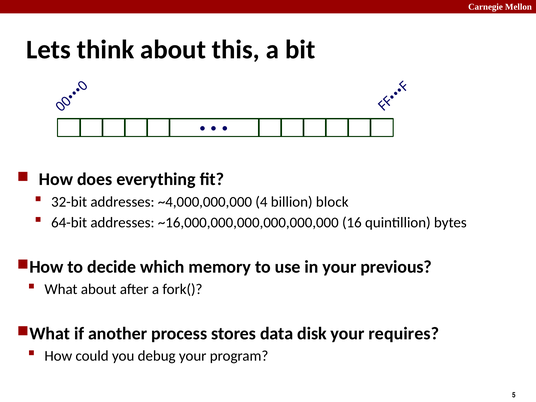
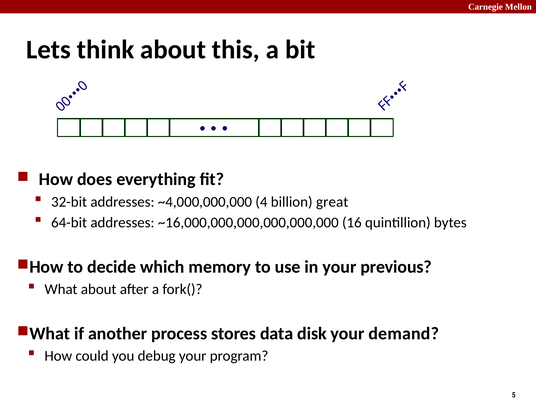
block: block -> great (332, 202)
requires: requires -> demand (404, 334)
